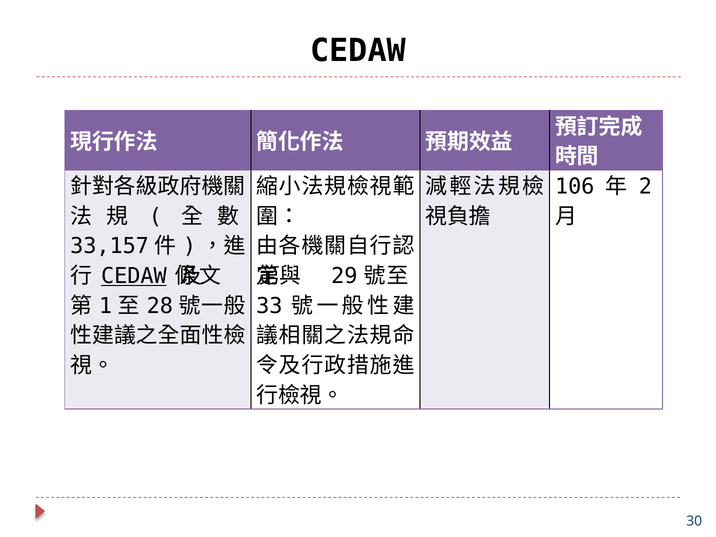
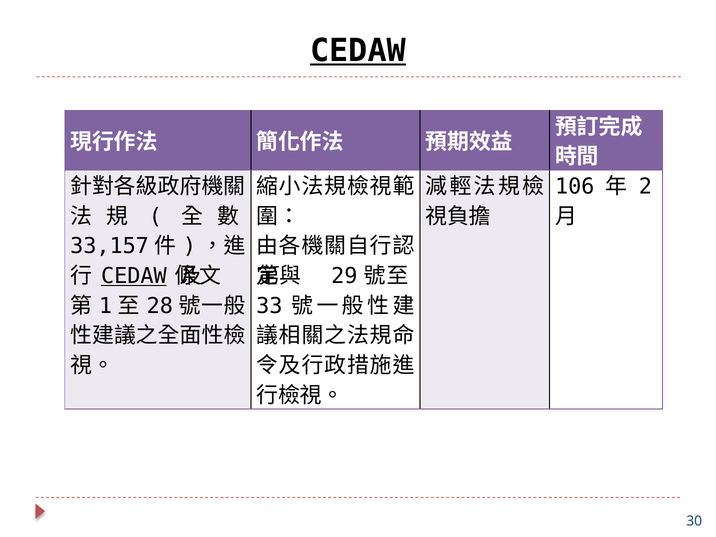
CEDAW underline: none -> present (358, 51)
